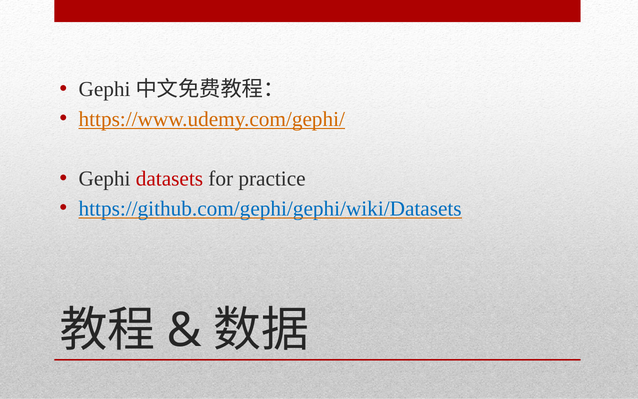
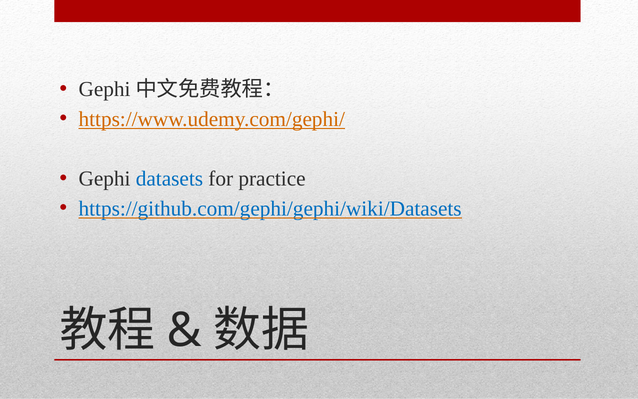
datasets colour: red -> blue (169, 179)
